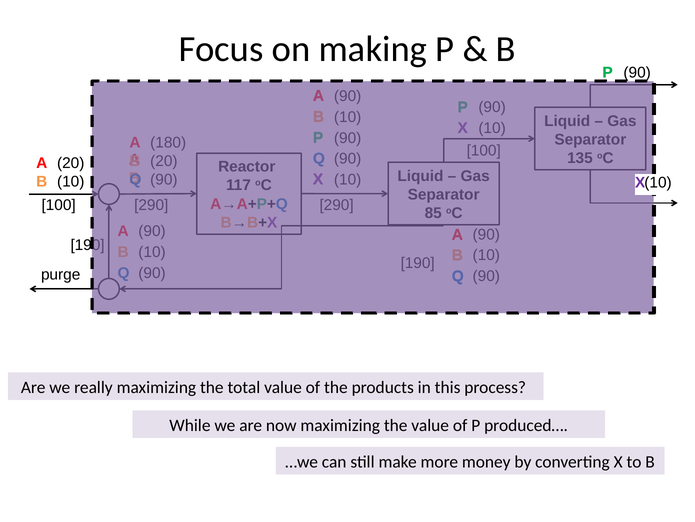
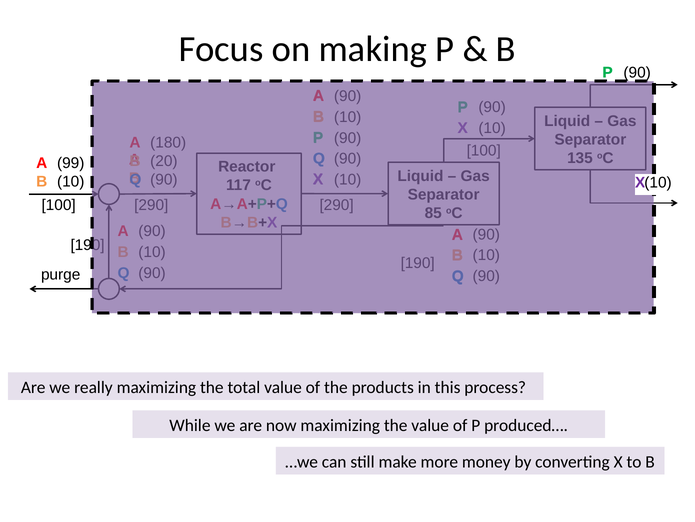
A 20: 20 -> 99 (71, 163)
